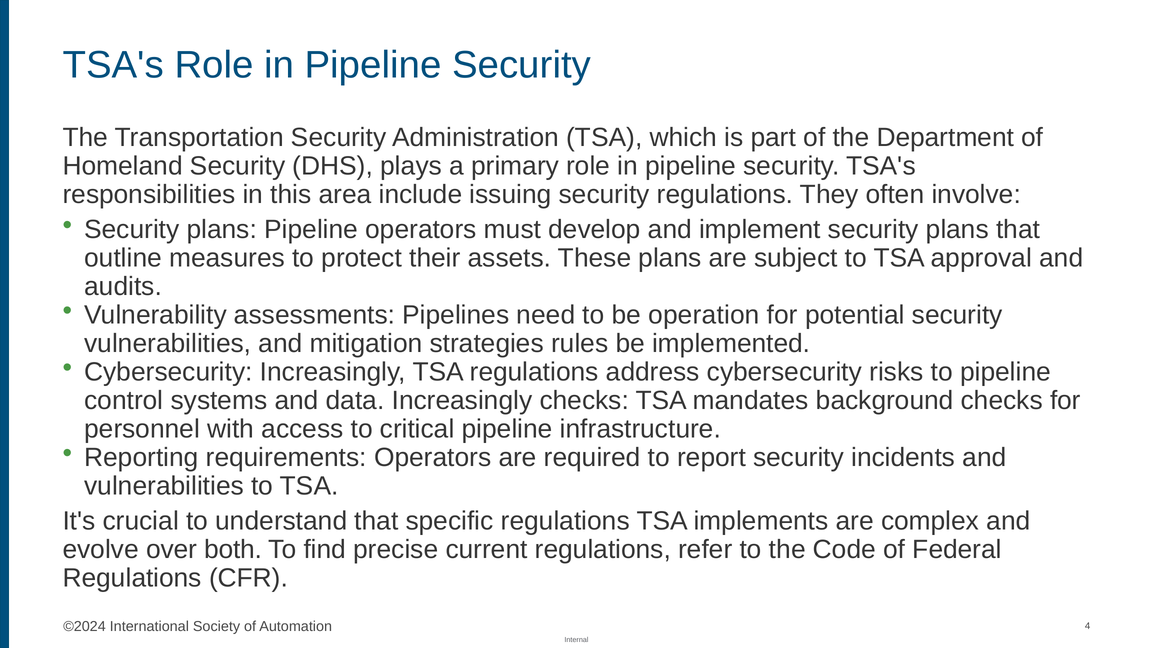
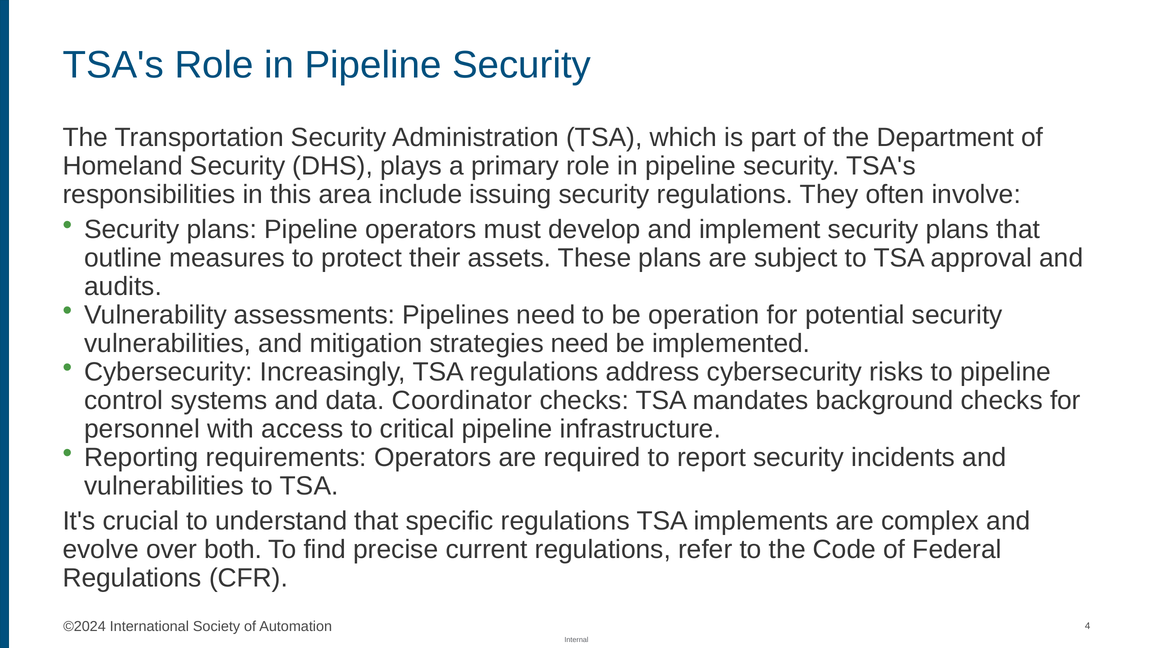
strategies rules: rules -> need (580, 344)
data Increasingly: Increasingly -> Coordinator (462, 401)
